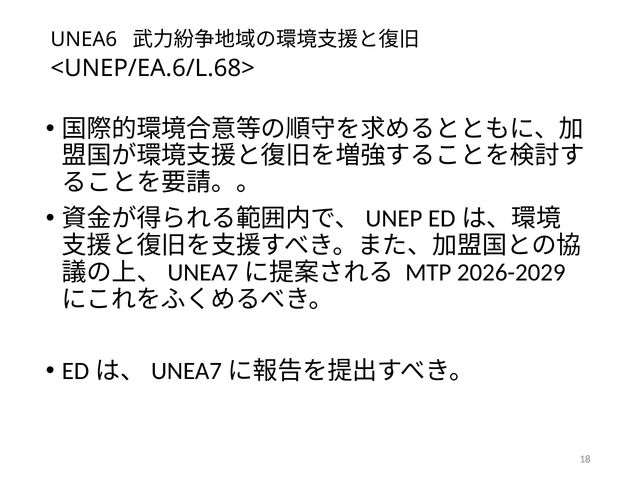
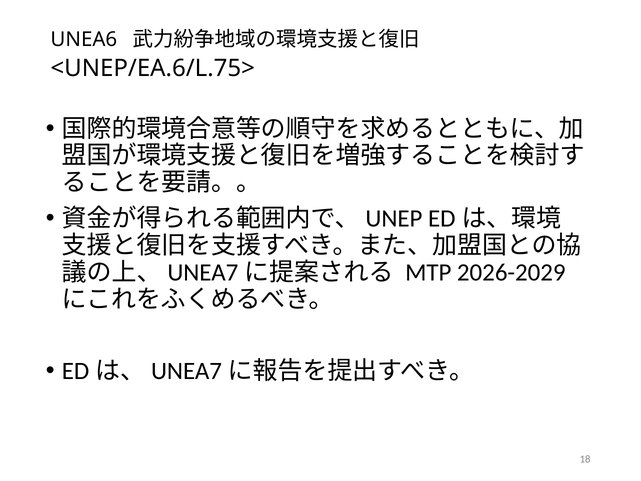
<UNEP/EA.6/L.68>: <UNEP/EA.6/L.68> -> <UNEP/EA.6/L.75> (153, 68)
